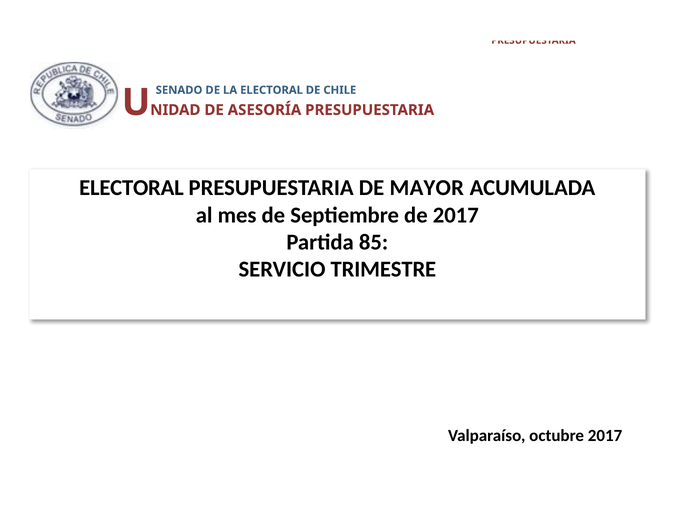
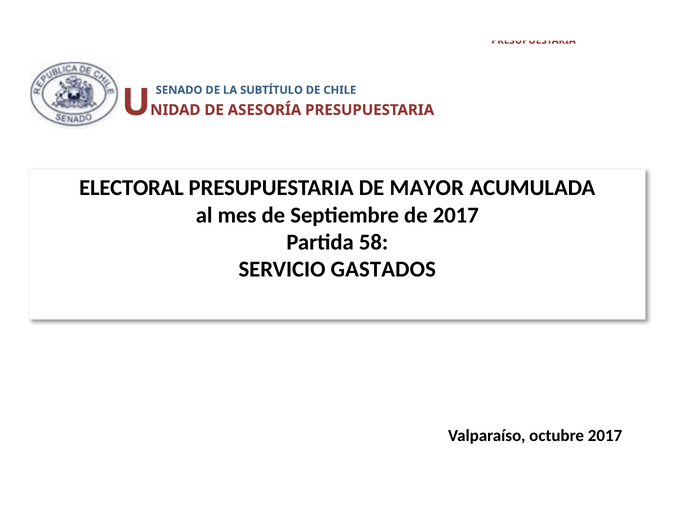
LA ELECTORAL: ELECTORAL -> SUBTÍTULO (272, 90)
85: 85 -> 58 (374, 242)
TRIMESTRE: TRIMESTRE -> GASTADOS (383, 269)
